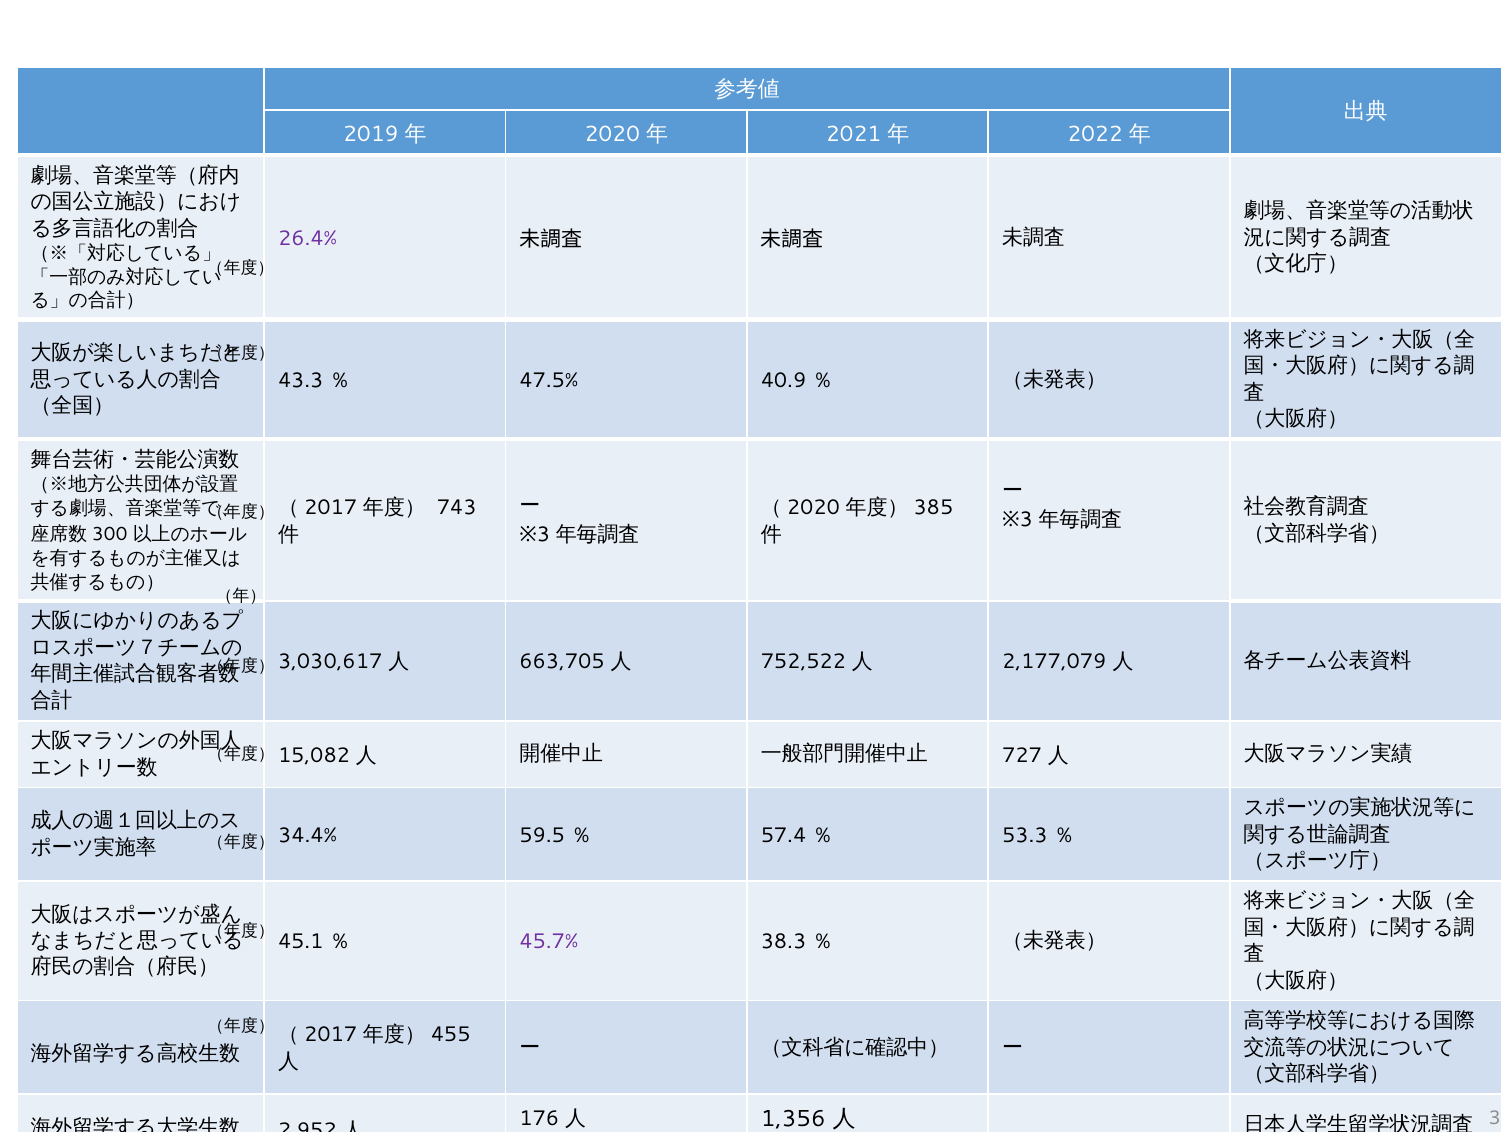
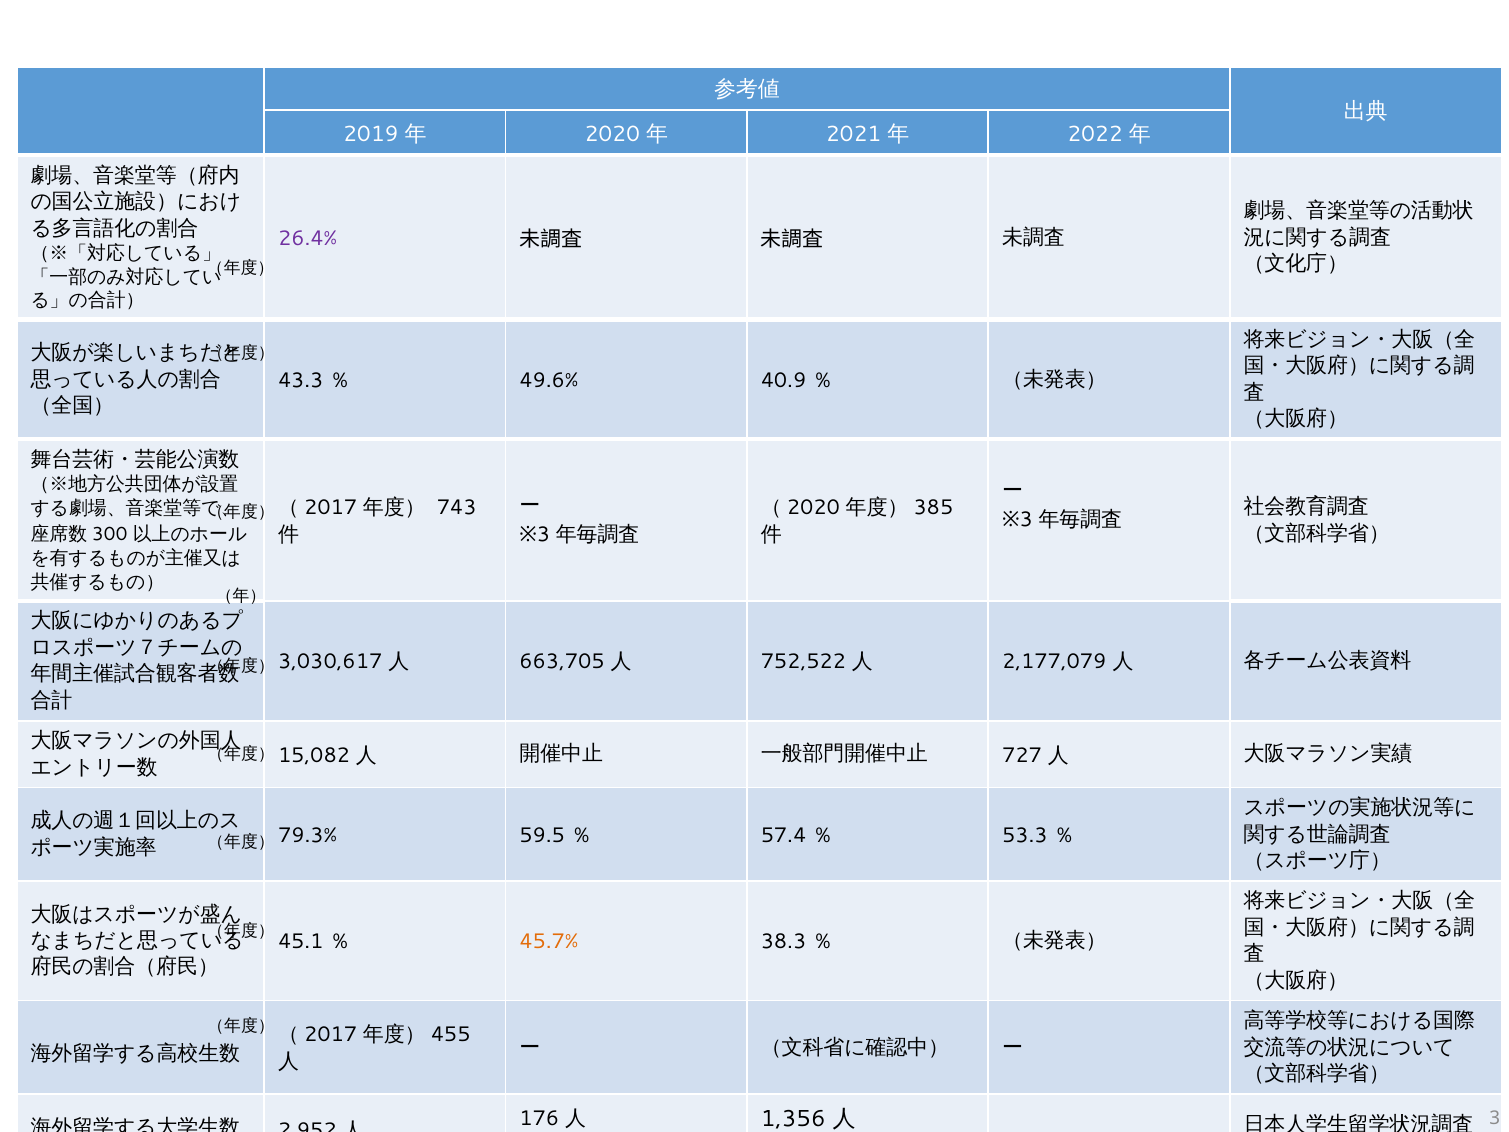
47.5%: 47.5% -> 49.6% (549, 380)
34.4%: 34.4% -> 79.3% (308, 835)
45.7% colour: purple -> orange (549, 941)
